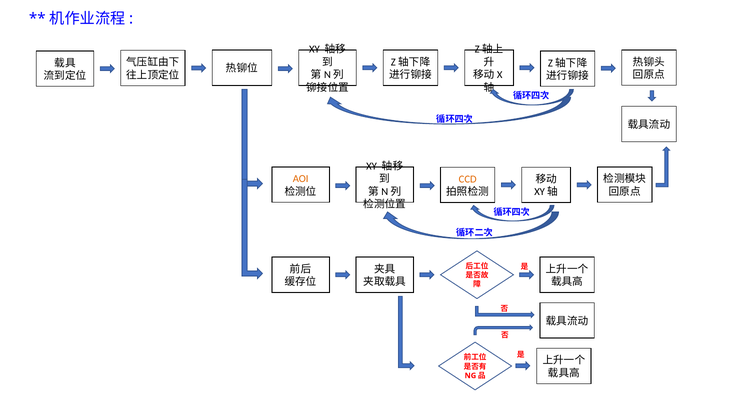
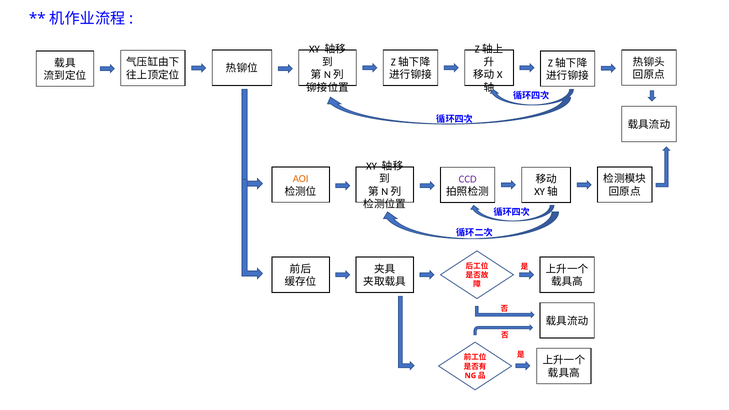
CCD colour: orange -> purple (468, 179)
